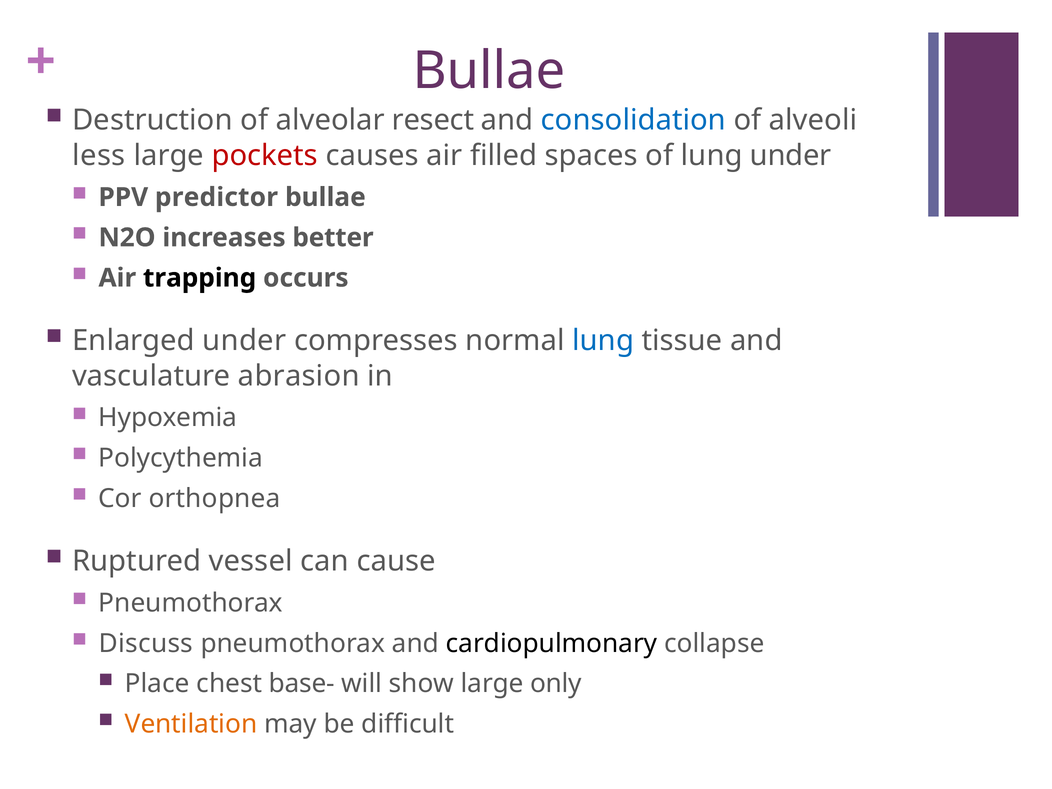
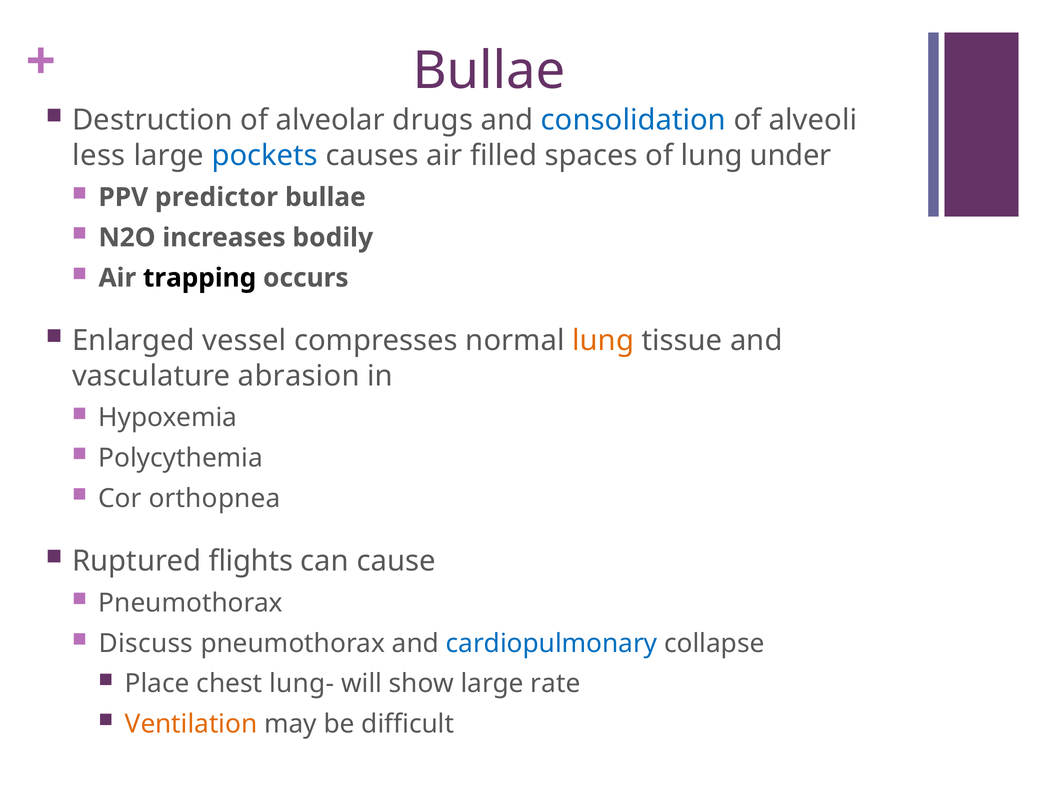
resect: resect -> drugs (433, 120)
pockets colour: red -> blue (265, 155)
better: better -> bodily (333, 238)
Enlarged under: under -> vessel (244, 341)
lung colour: blue -> orange (603, 341)
vessel: vessel -> flights (251, 561)
cardiopulmonary colour: black -> blue (552, 643)
base-: base- -> lung- (302, 684)
only: only -> rate (556, 684)
